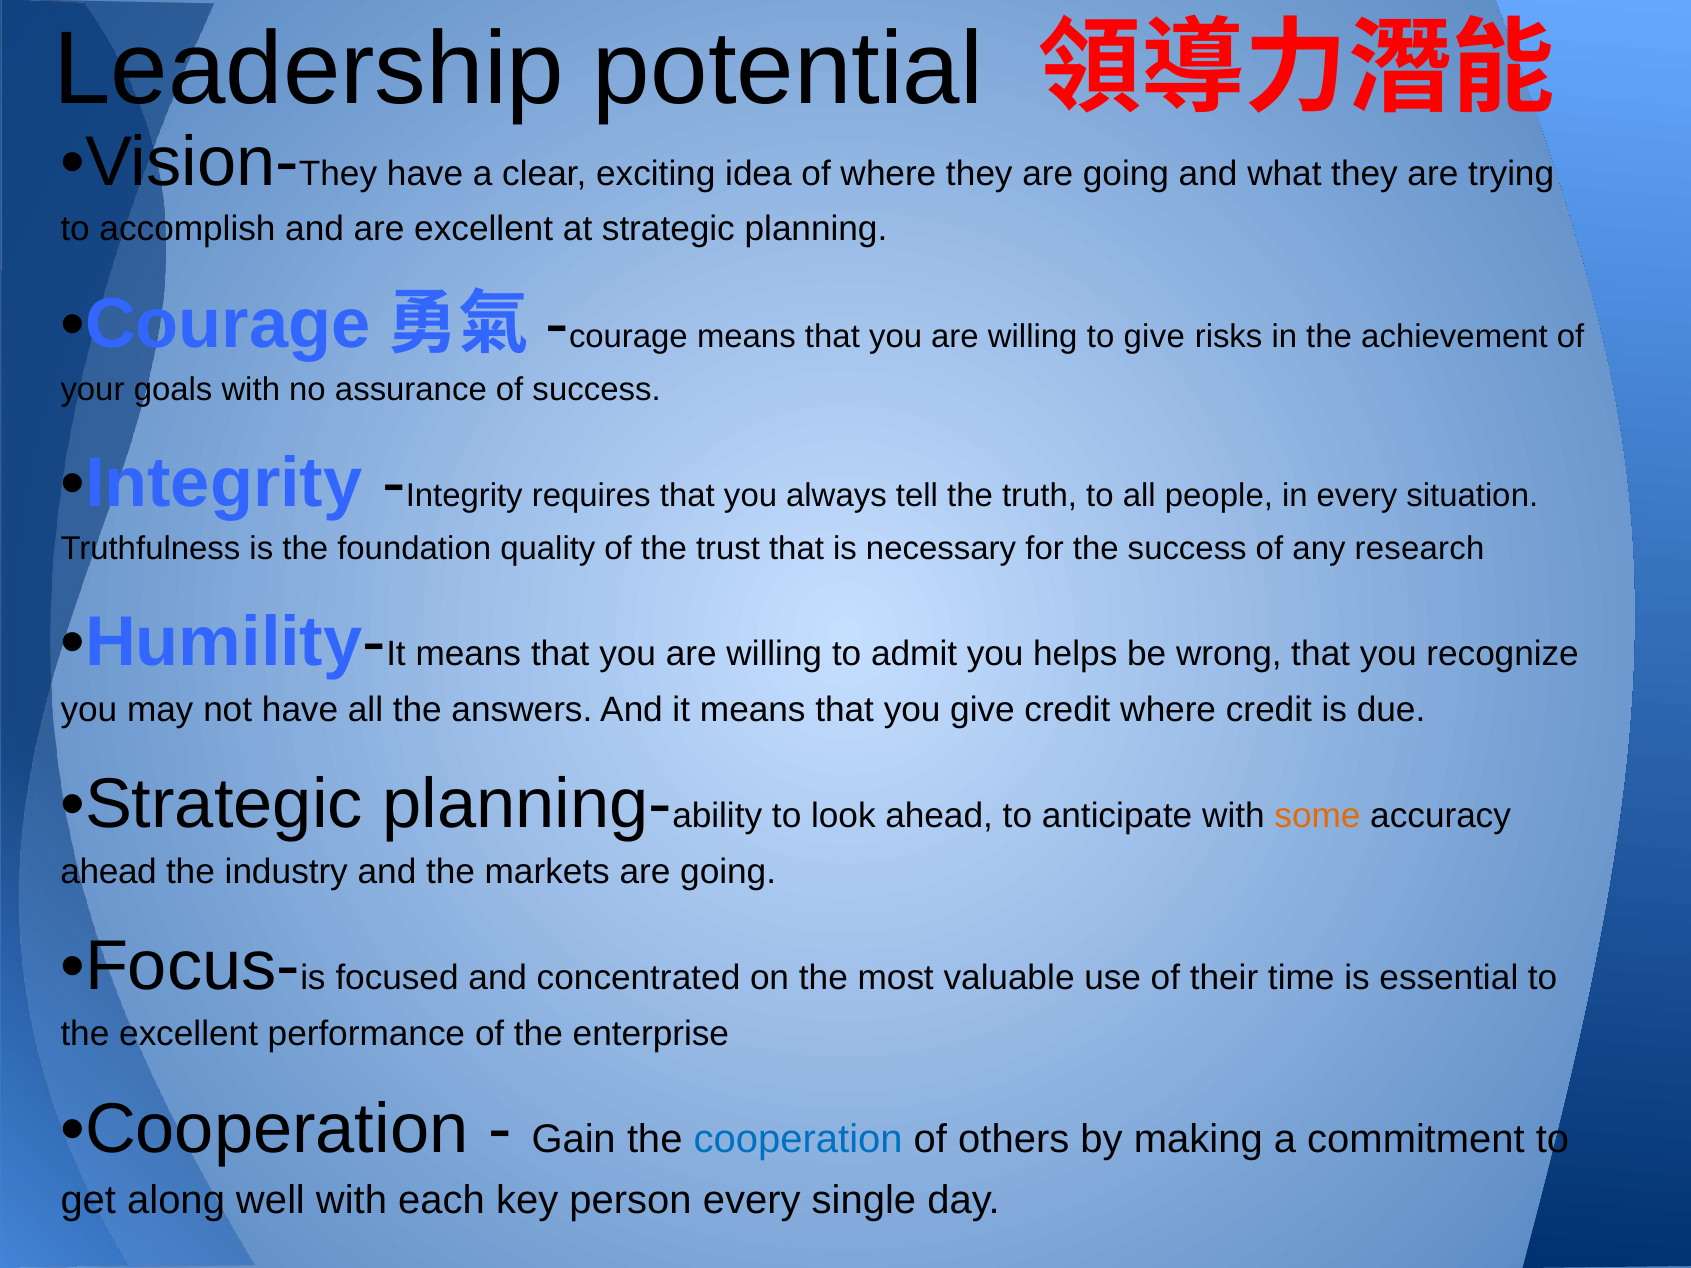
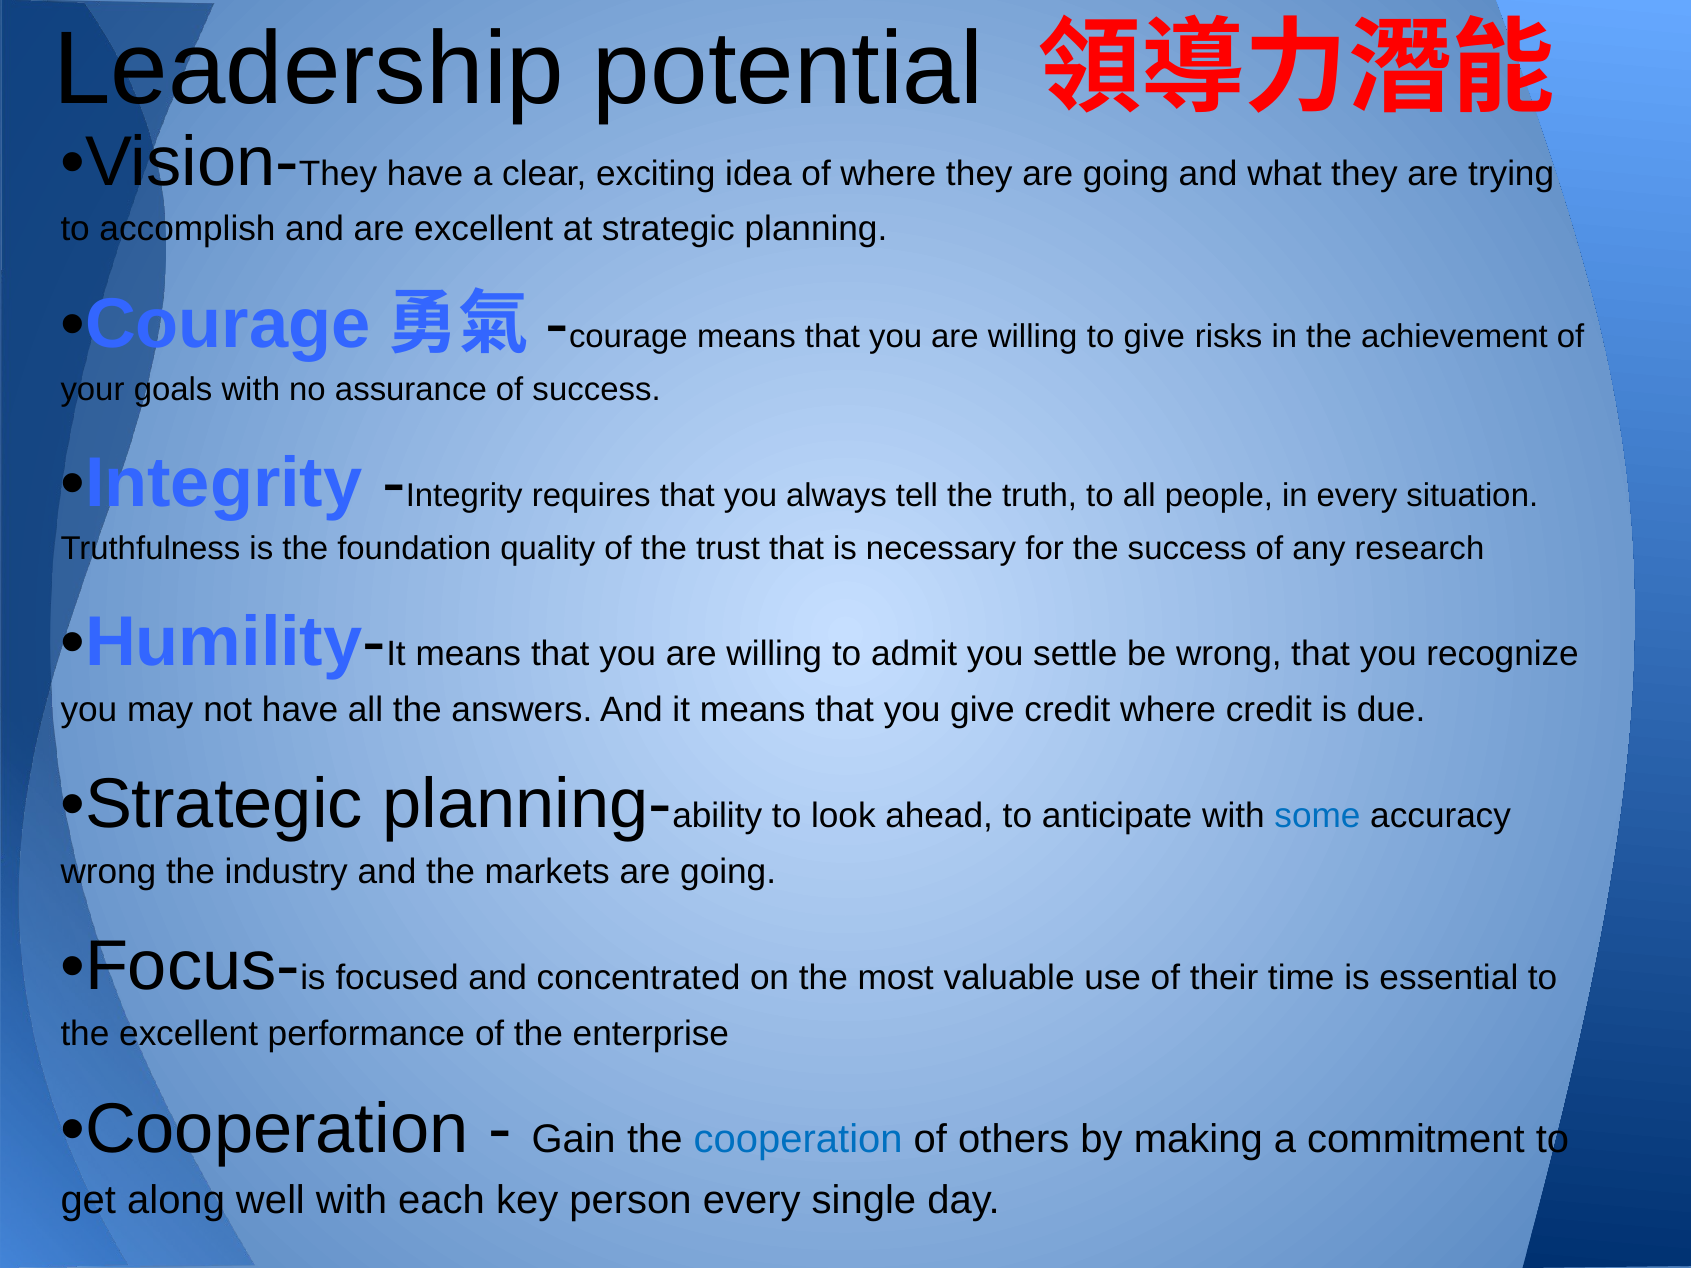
helps: helps -> settle (1075, 654)
some colour: orange -> blue (1317, 816)
ahead: ahead -> wrong (108, 872)
